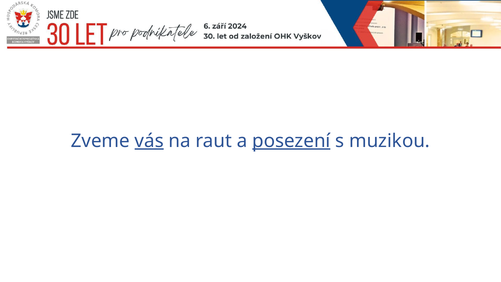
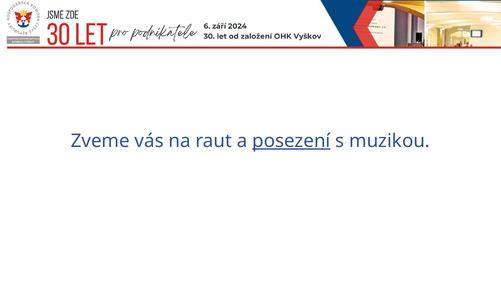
vás underline: present -> none (149, 141)
